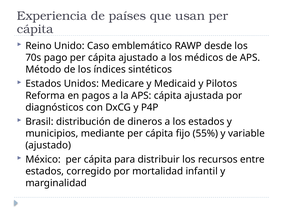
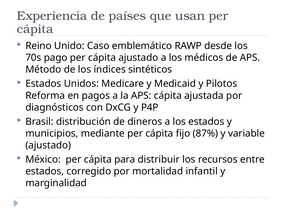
55%: 55% -> 87% (205, 133)
